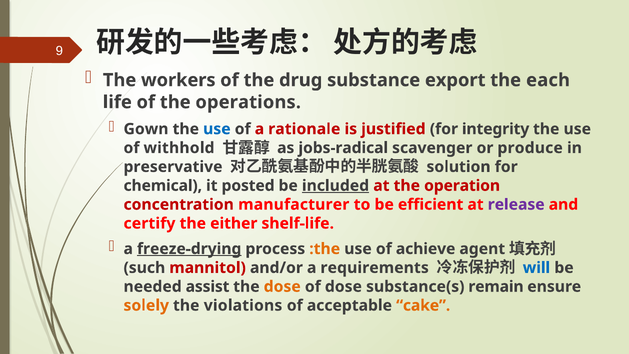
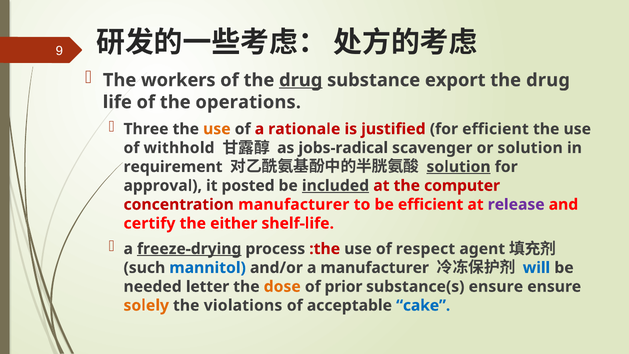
drug underline: none -> present (301, 80)
each: each -> drug (548, 80)
Gown: Gown -> Three (146, 129)
use colour: blue -> orange (217, 129)
for integrity: integrity -> efficient (495, 129)
or produce: produce -> solution (530, 148)
preservative: preservative -> requirement (173, 167)
solution underline: none -> present (459, 167)
chemical: chemical -> approval (163, 186)
operation: operation -> computer (462, 186)
:the colour: orange -> red (325, 249)
achieve: achieve -> respect (425, 249)
mannitol colour: red -> blue (208, 268)
a requirements: requirements -> manufacturer (375, 268)
assist: assist -> letter (208, 286)
of dose: dose -> prior (343, 286)
substance(s remain: remain -> ensure (496, 286)
cake colour: orange -> blue (423, 305)
